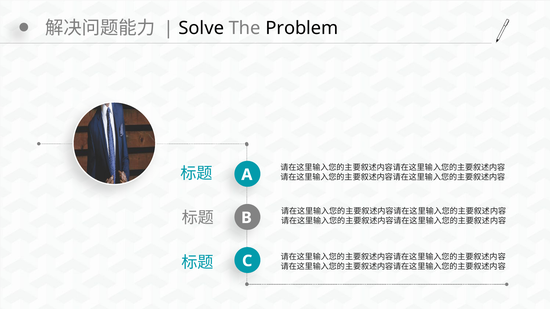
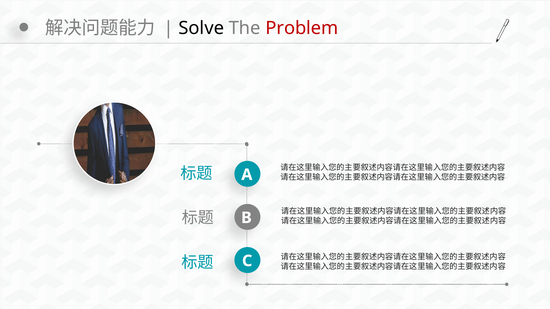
Problem colour: black -> red (302, 28)
